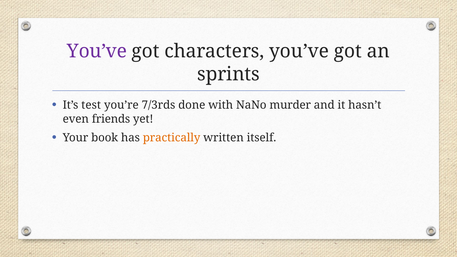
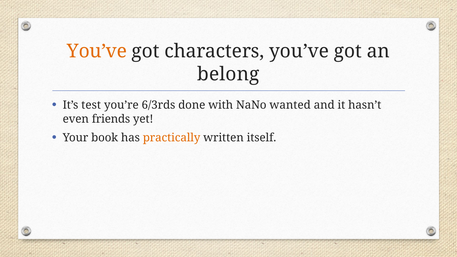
You’ve colour: purple -> orange (97, 51)
sprints: sprints -> belong (228, 74)
7/3rds: 7/3rds -> 6/3rds (158, 105)
murder: murder -> wanted (290, 105)
